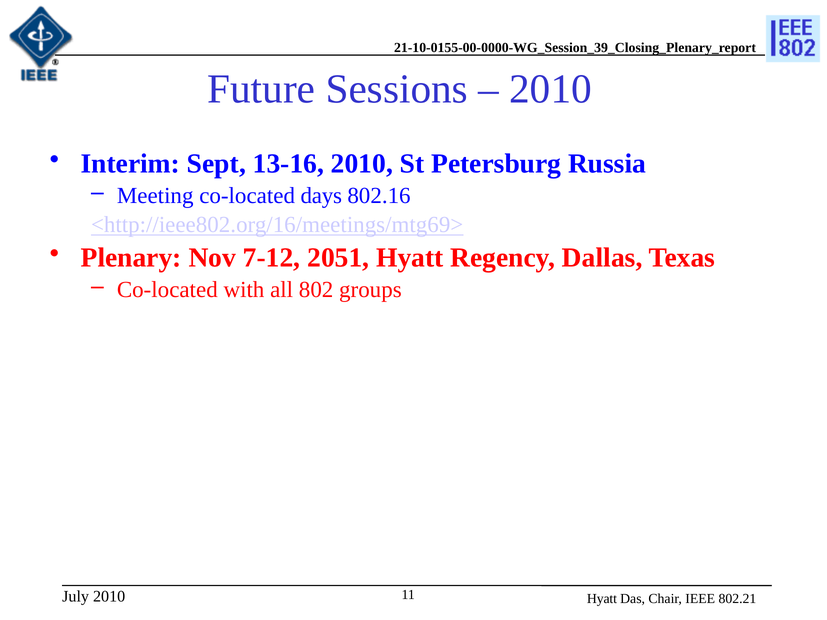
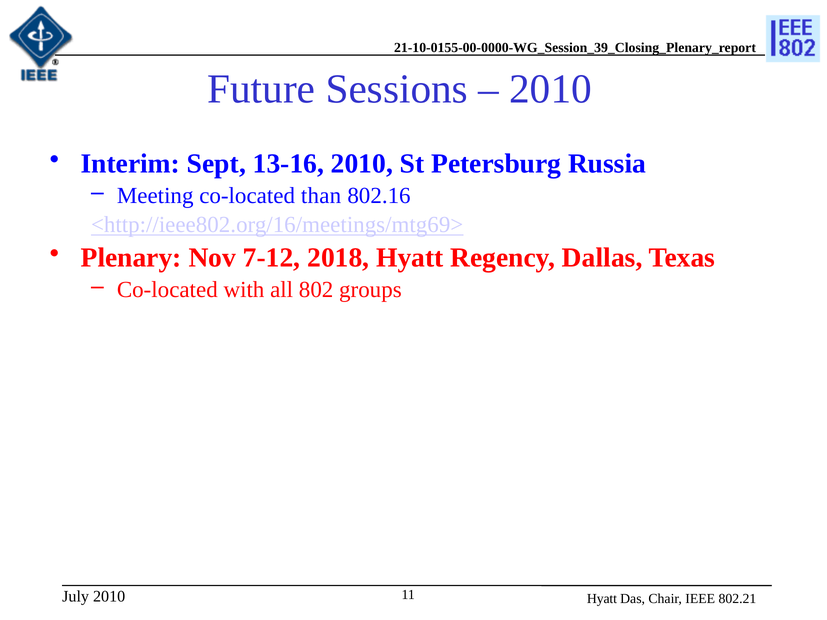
days: days -> than (321, 196)
2051: 2051 -> 2018 (338, 258)
